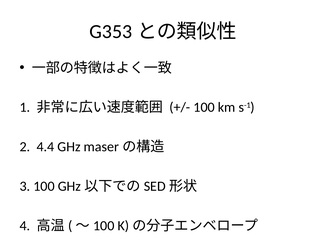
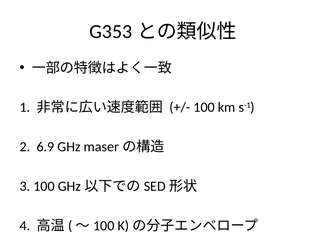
4.4: 4.4 -> 6.9 (45, 147)
